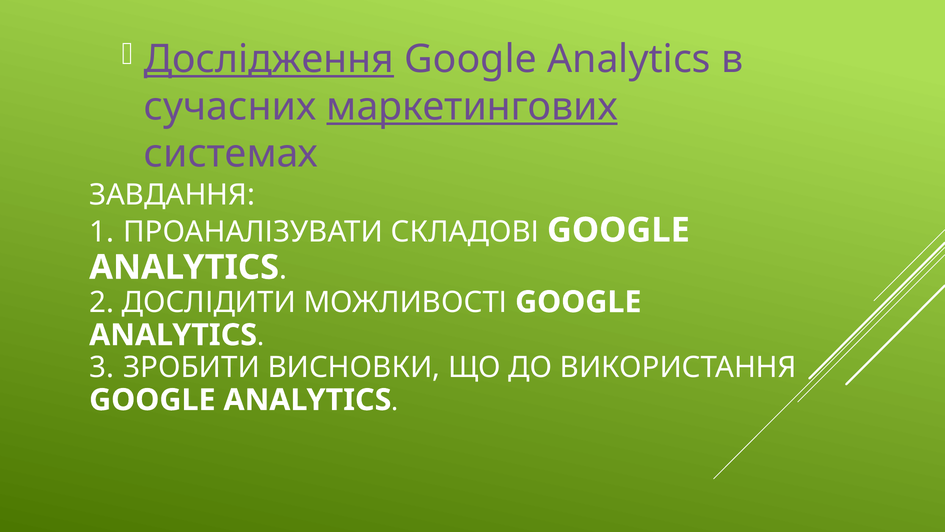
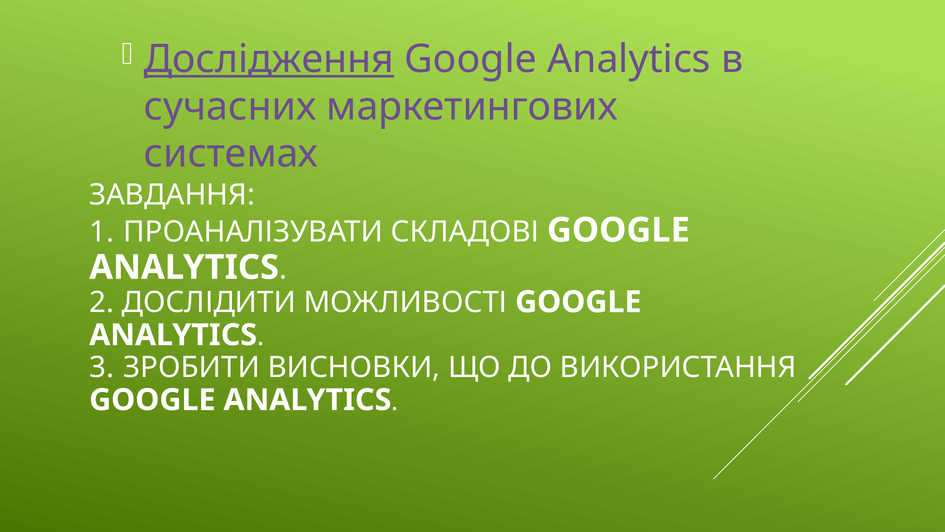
маркетингових underline: present -> none (472, 107)
